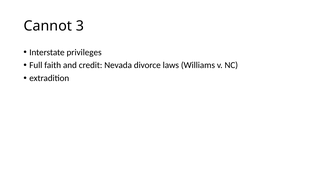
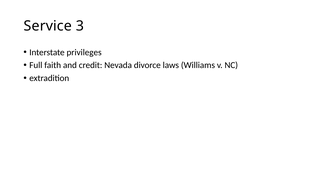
Cannot: Cannot -> Service (48, 26)
